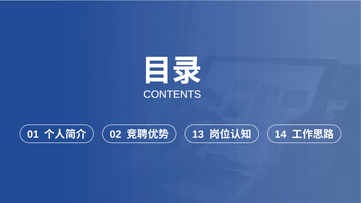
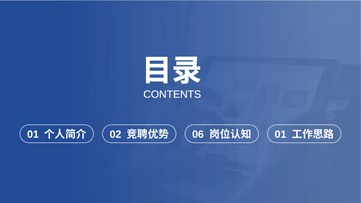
13: 13 -> 06 (198, 135)
14: 14 -> 01 (281, 135)
